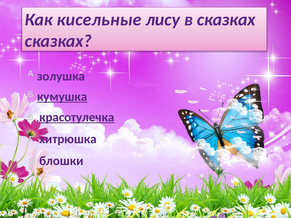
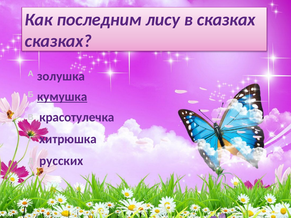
кисельные: кисельные -> последним (99, 20)
красотулечка underline: present -> none (77, 117)
блошки: блошки -> русских (61, 161)
